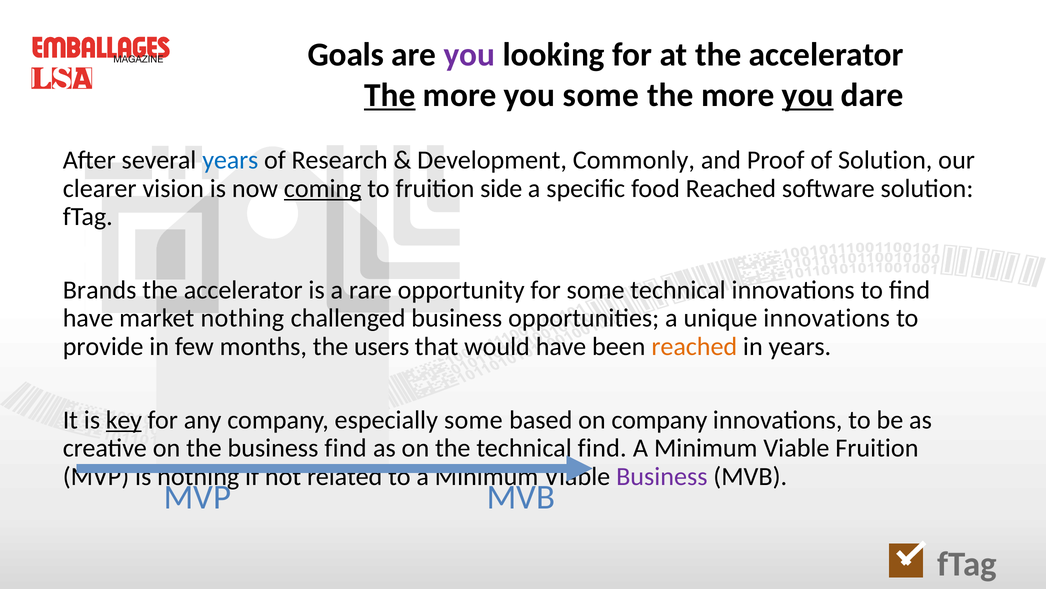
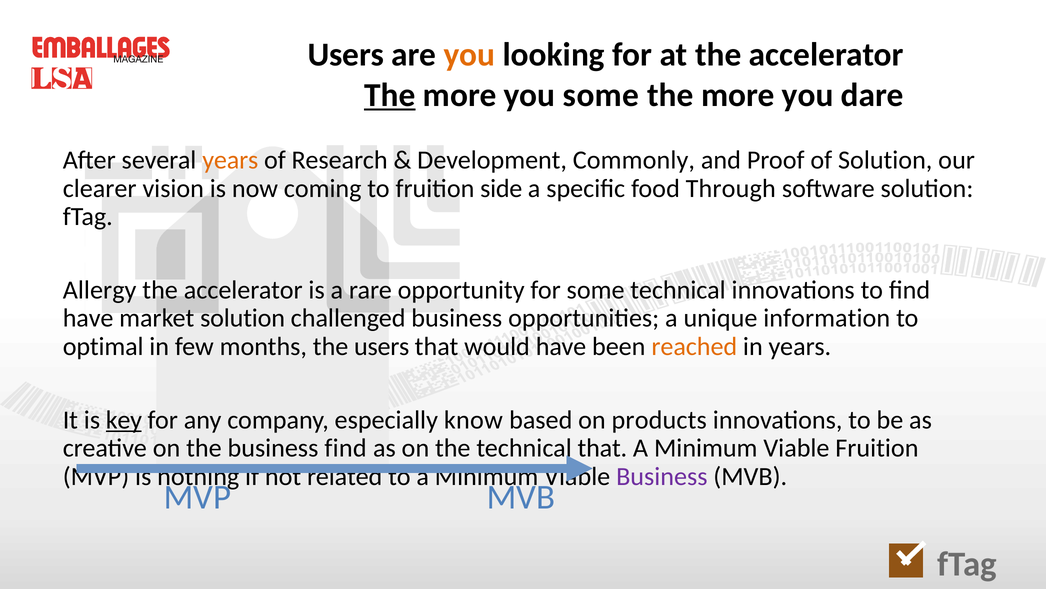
Goals: Goals -> Users (346, 55)
you colour: purple -> orange (469, 55)
you underline: present -> none (808, 95)
years colour: blue -> orange (230, 160)
coming underline: present -> none (323, 188)
food Reached: Reached -> Through (731, 188)
Brands: Brands -> Allergy (100, 290)
market nothing: nothing -> solution (243, 318)
unique innovations: innovations -> information (827, 318)
provide: provide -> optimal (103, 346)
especially some: some -> know (473, 419)
on company: company -> products (659, 419)
technical find: find -> that (602, 448)
